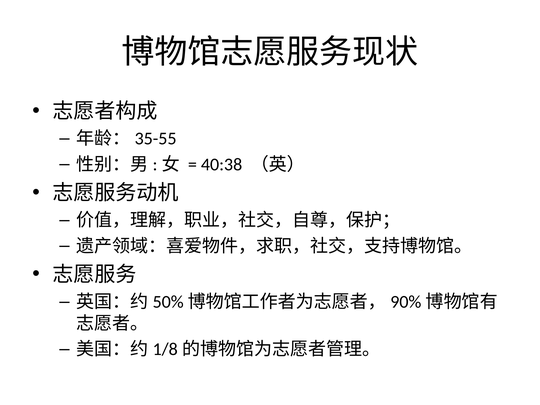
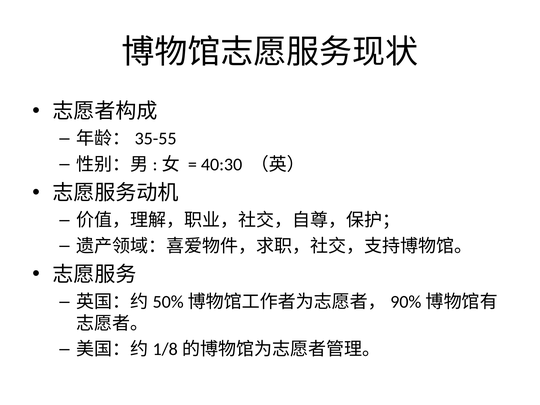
40:38: 40:38 -> 40:30 (222, 164)
